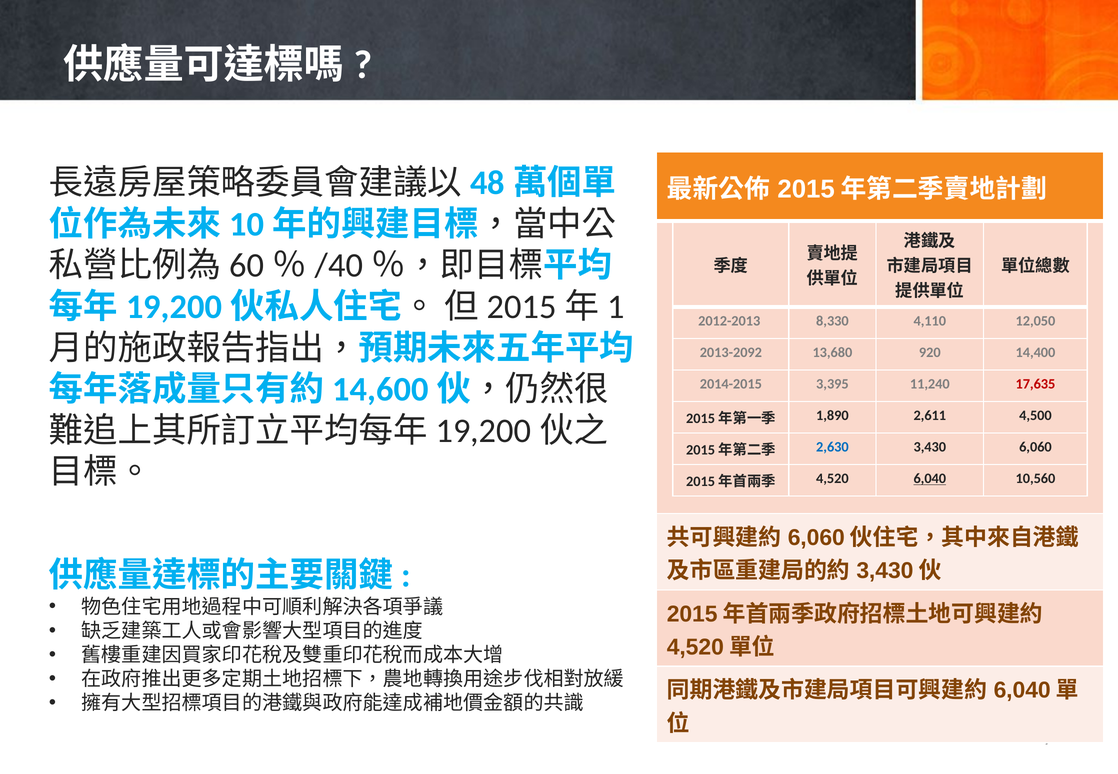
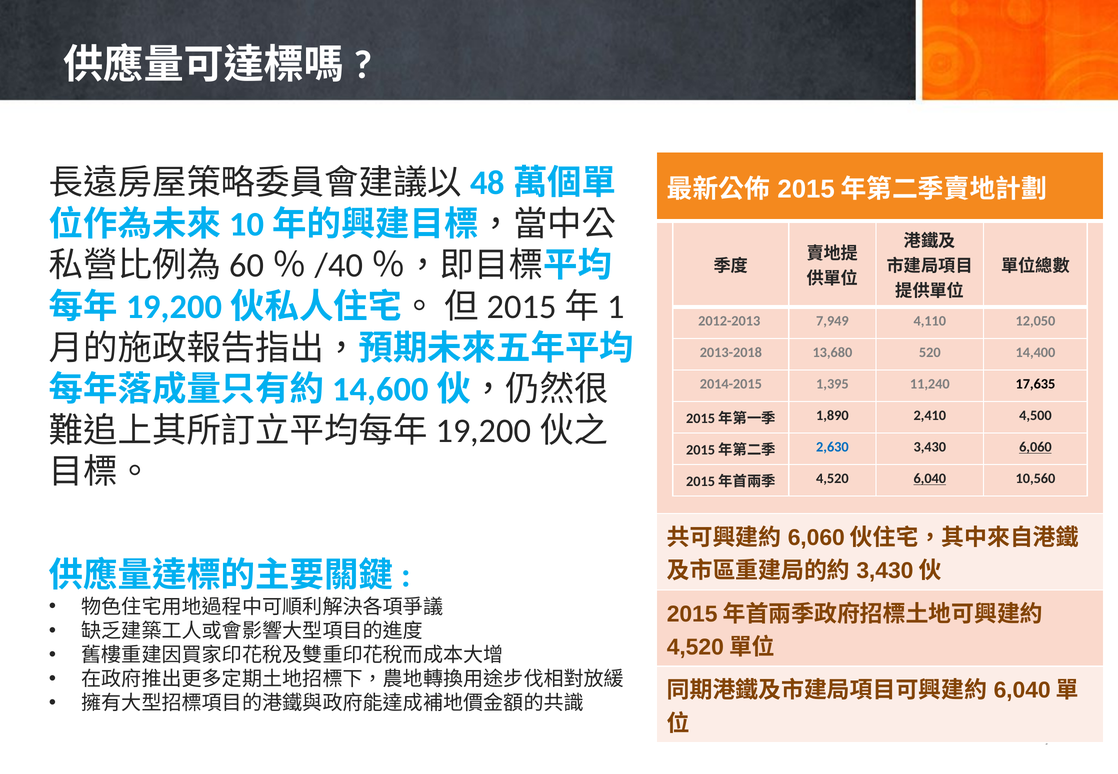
8,330: 8,330 -> 7,949 (832, 321)
2013-2092: 2013-2092 -> 2013-2018 (731, 353)
920: 920 -> 520 (930, 353)
3,395: 3,395 -> 1,395 (832, 384)
17,635 colour: red -> black (1035, 384)
2,611: 2,611 -> 2,410 (930, 416)
6,060 underline: none -> present (1035, 447)
